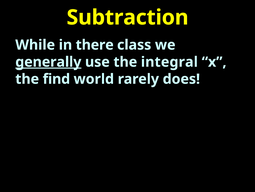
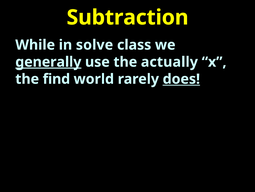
there: there -> solve (95, 45)
integral: integral -> actually (169, 62)
does underline: none -> present (181, 79)
